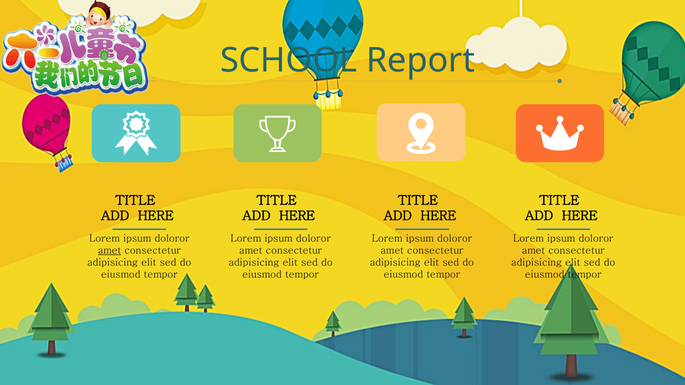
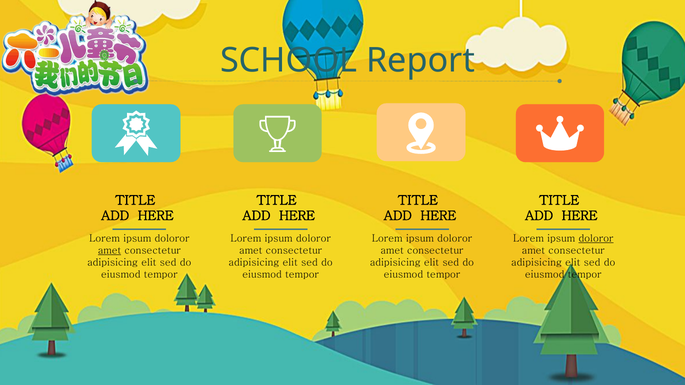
doloror underline: none -> present (596, 239)
